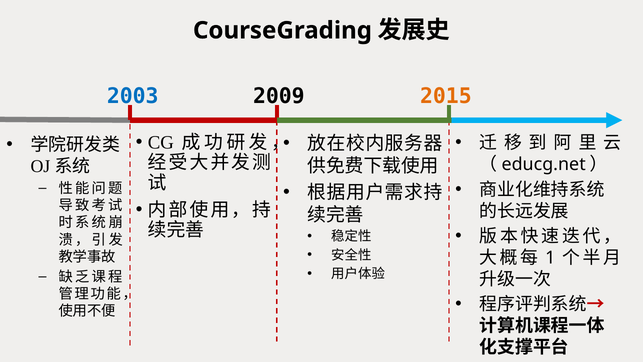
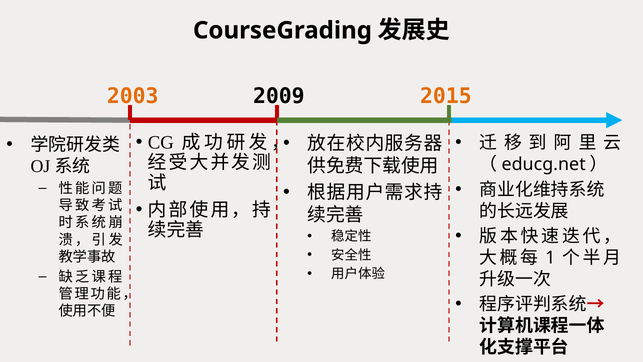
2003 colour: blue -> orange (133, 96)
